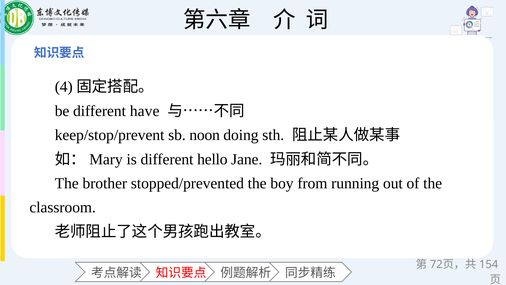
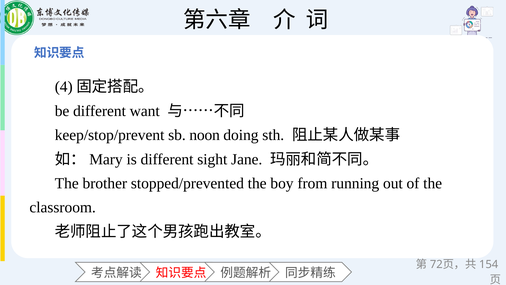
have: have -> want (145, 111)
hello: hello -> sight (212, 159)
